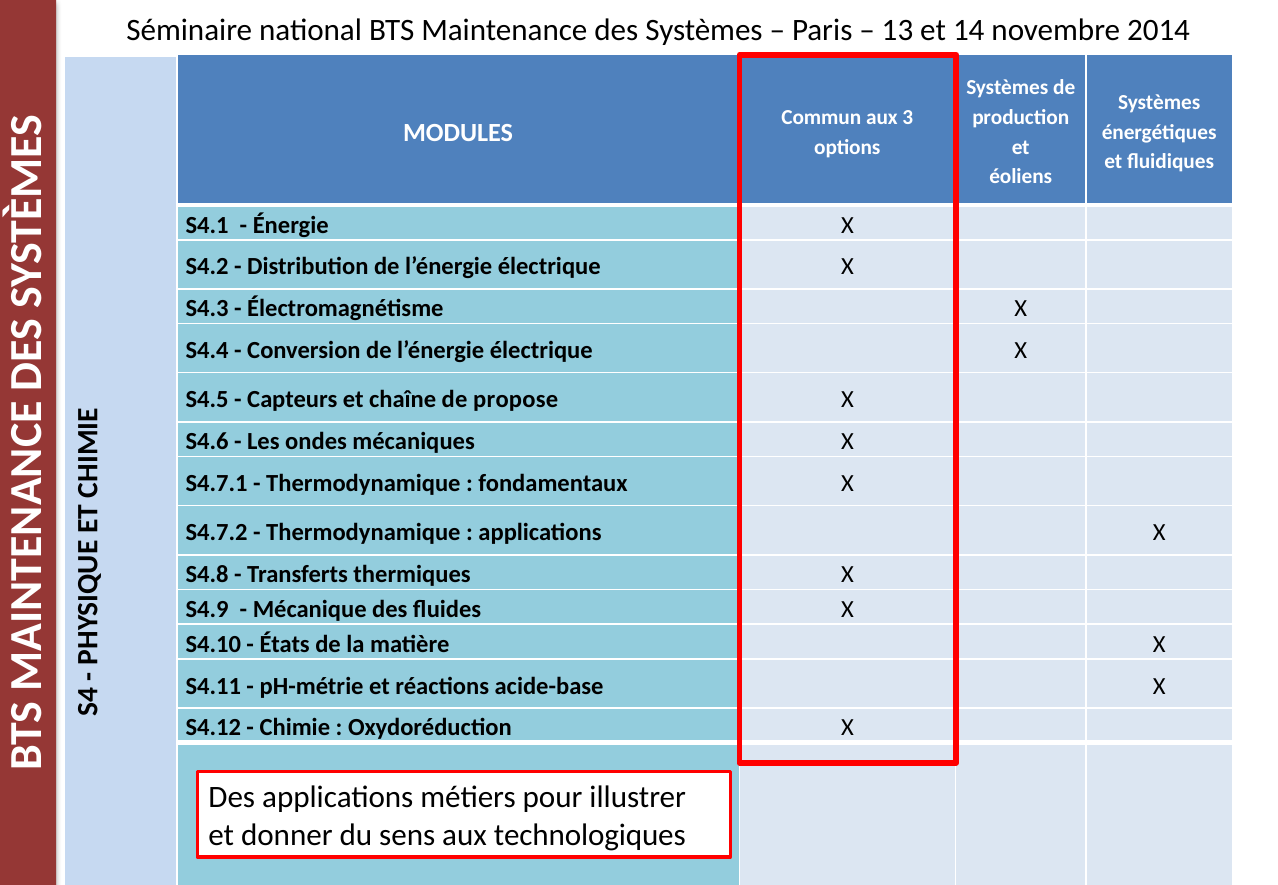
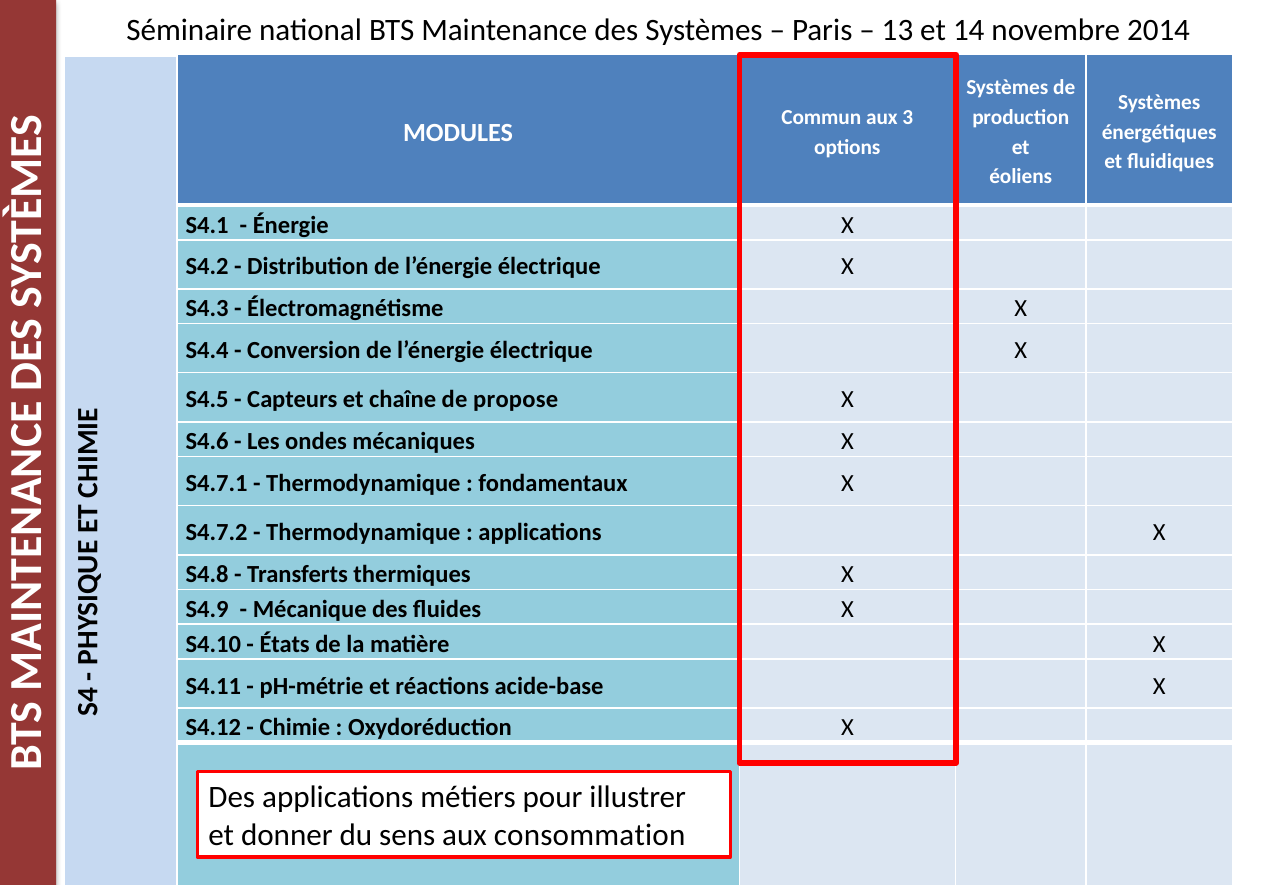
technologiques: technologiques -> consommation (590, 835)
